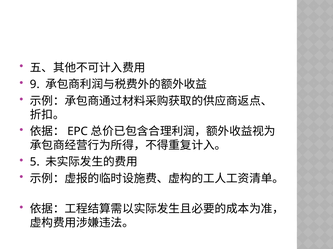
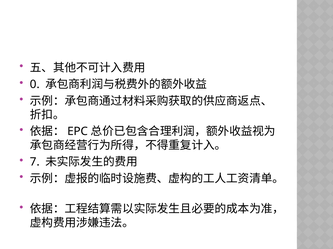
9: 9 -> 0 (35, 85)
5: 5 -> 7 (35, 162)
